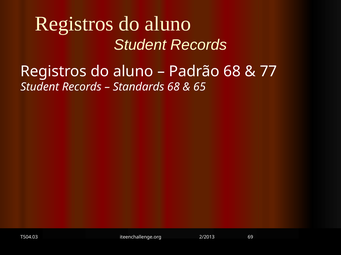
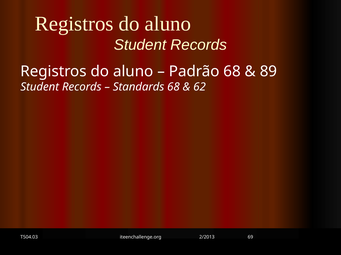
77: 77 -> 89 (268, 72)
65: 65 -> 62 (200, 87)
